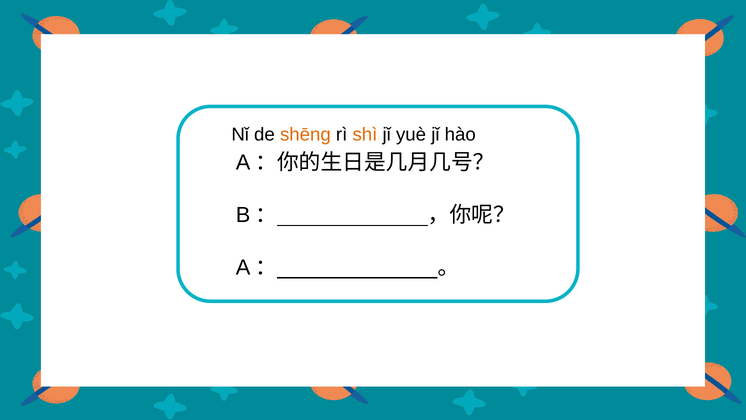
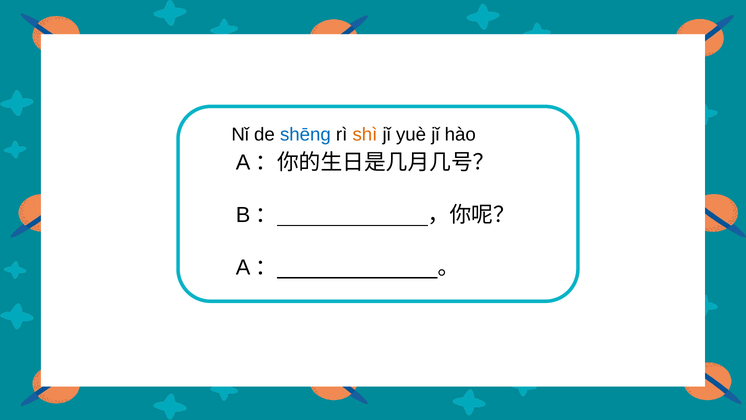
shēng colour: orange -> blue (305, 135)
